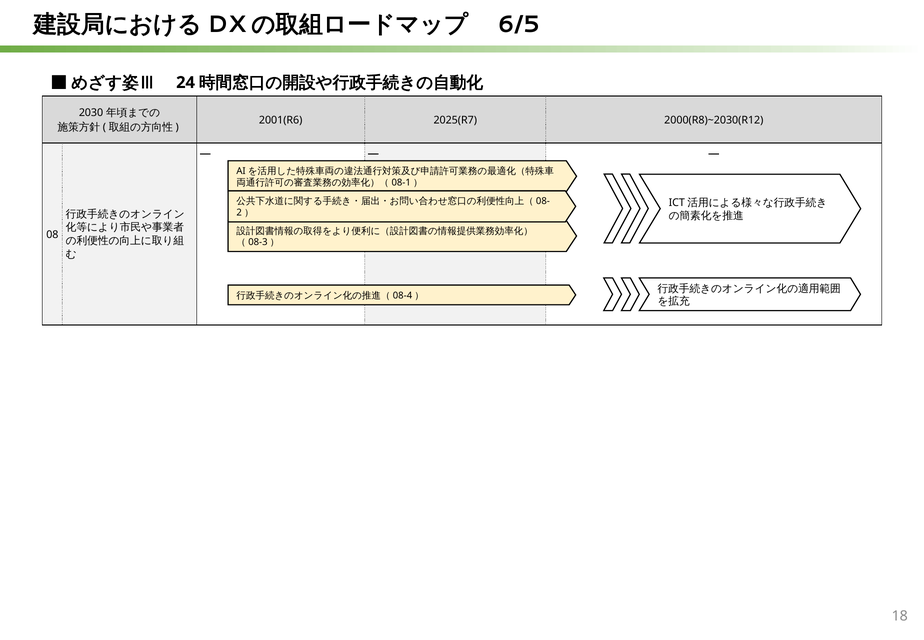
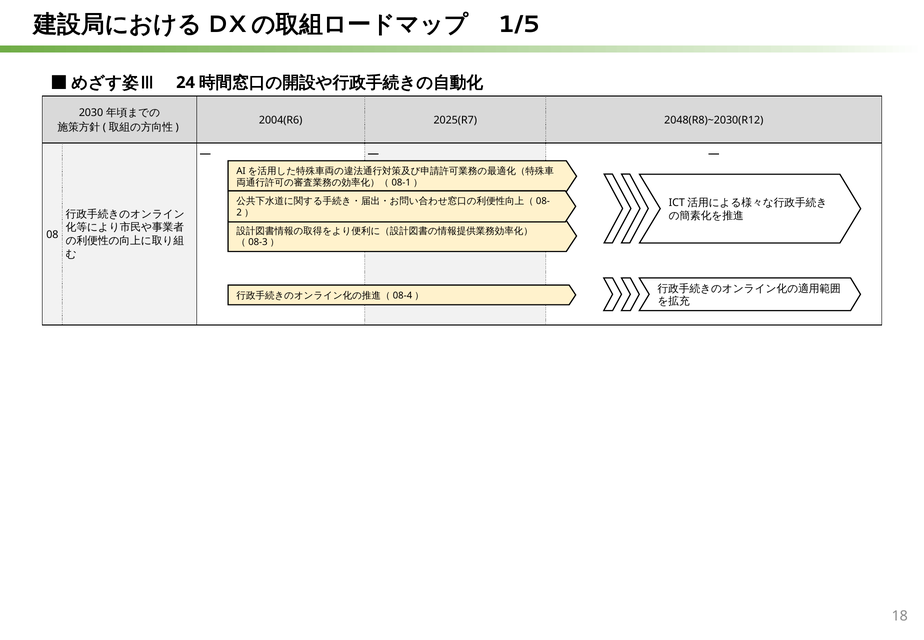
6/5: 6/5 -> 1/5 (519, 24)
2001(R6: 2001(R6 -> 2004(R6 (281, 120)
2000(R8)~2030(R12: 2000(R8)~2030(R12 -> 2048(R8)~2030(R12 (714, 120)
